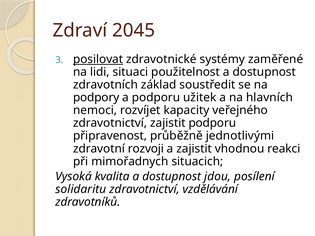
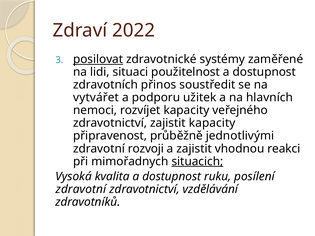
2045: 2045 -> 2022 (134, 30)
základ: základ -> přinos (159, 85)
podpory: podpory -> vytvářet (96, 98)
zajistit podporu: podporu -> kapacity (212, 123)
situacich underline: none -> present (197, 162)
jdou: jdou -> ruku (218, 177)
solidaritu: solidaritu -> zdravotní (81, 189)
